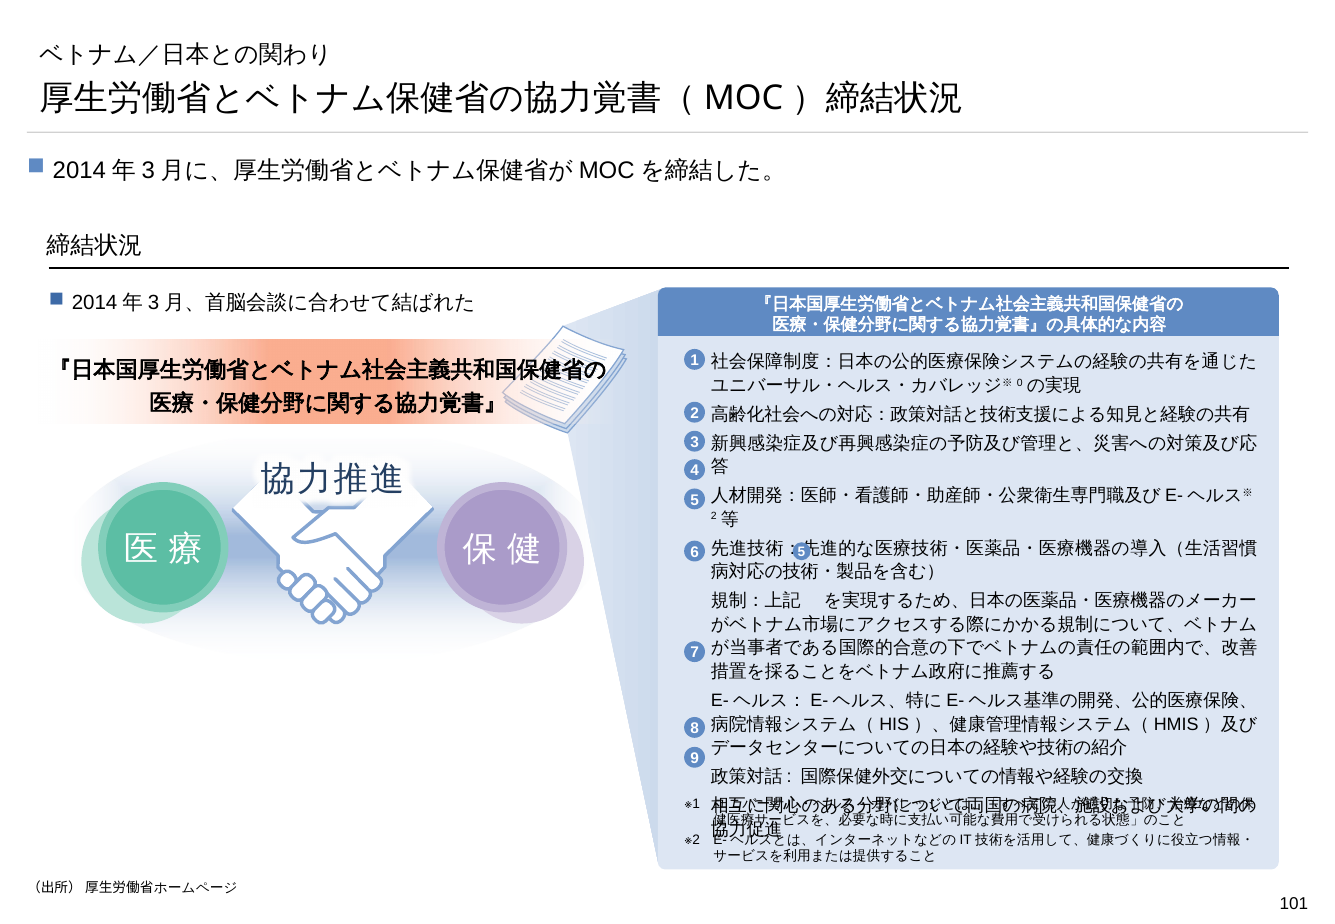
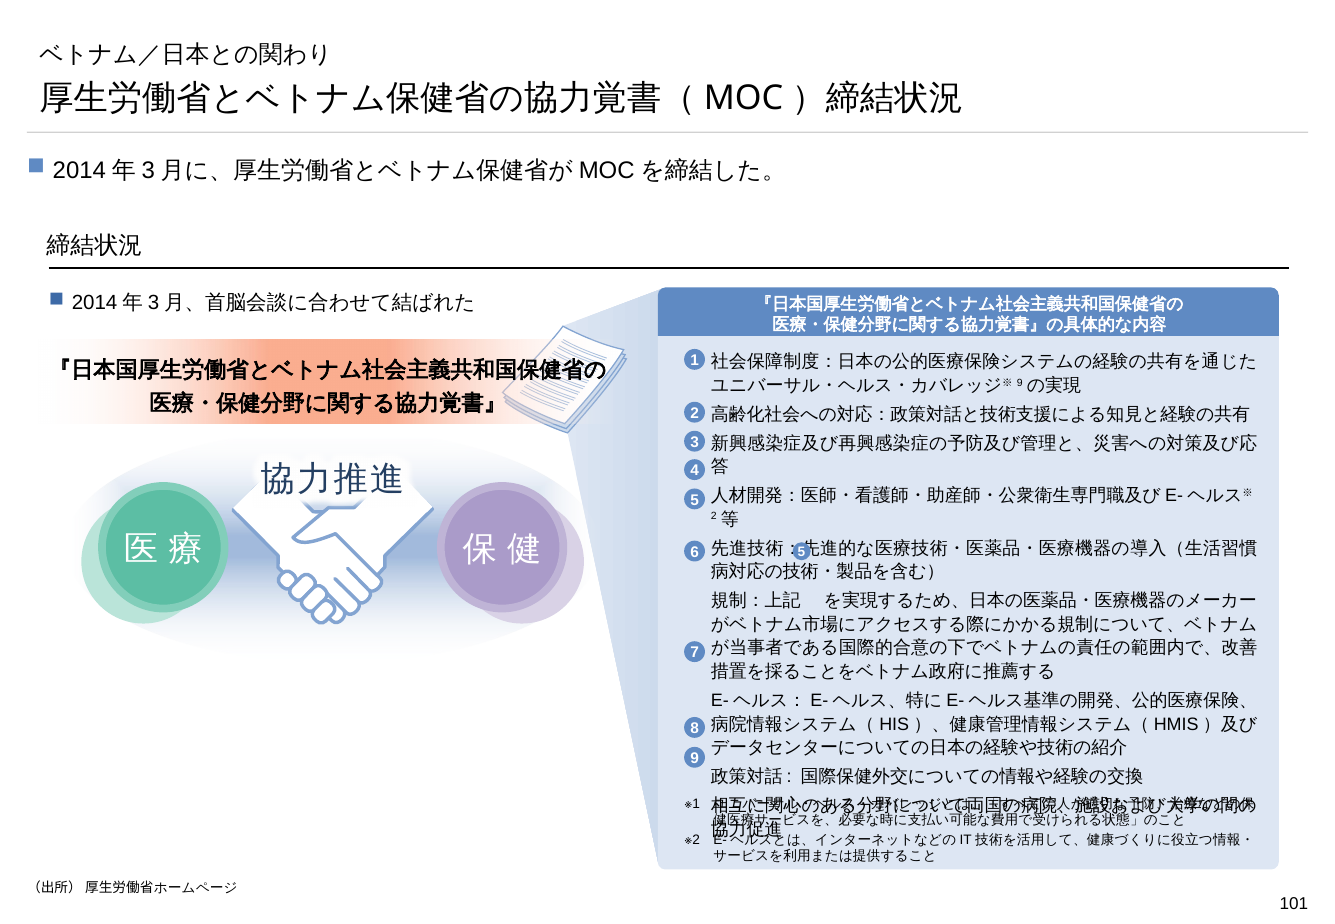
0: 0 -> 9 (1020, 383)
